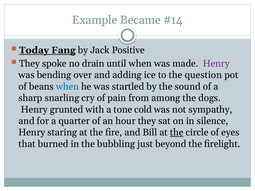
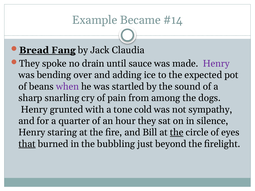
Today: Today -> Bread (34, 50)
Positive: Positive -> Claudia (128, 50)
until when: when -> sauce (140, 64)
question: question -> expected (203, 75)
when colour: blue -> purple (67, 87)
that underline: none -> present (27, 144)
